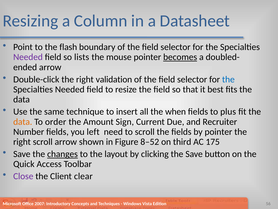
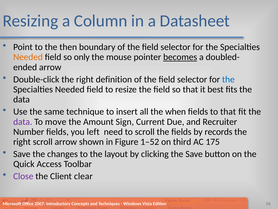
flash: flash -> then (68, 47)
Needed colour: purple -> orange (28, 57)
lists: lists -> only (82, 57)
validation: validation -> definition (114, 79)
to plus: plus -> that (228, 111)
data colour: orange -> purple (23, 121)
order: order -> move (56, 121)
by pointer: pointer -> records (218, 131)
8–52: 8–52 -> 1–52 (150, 141)
changes underline: present -> none (62, 154)
